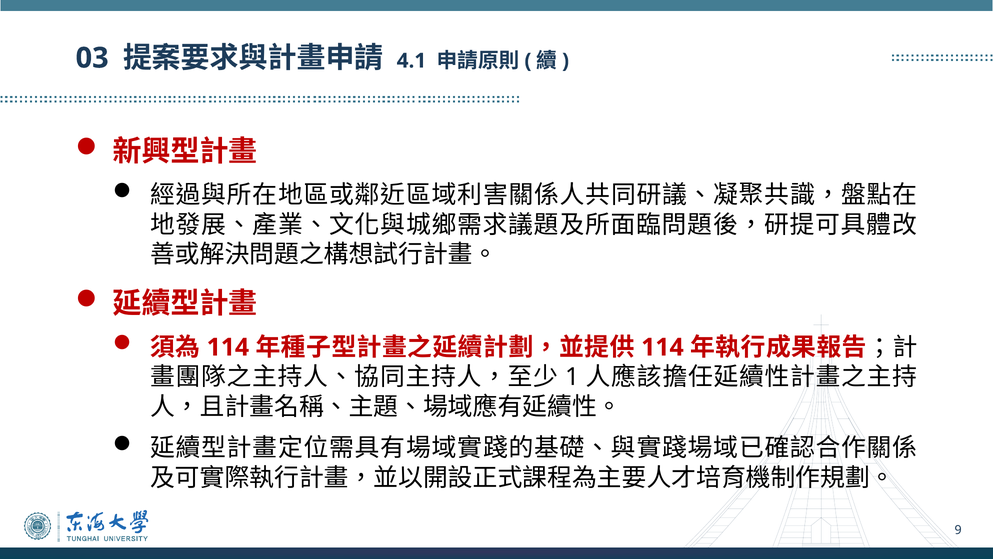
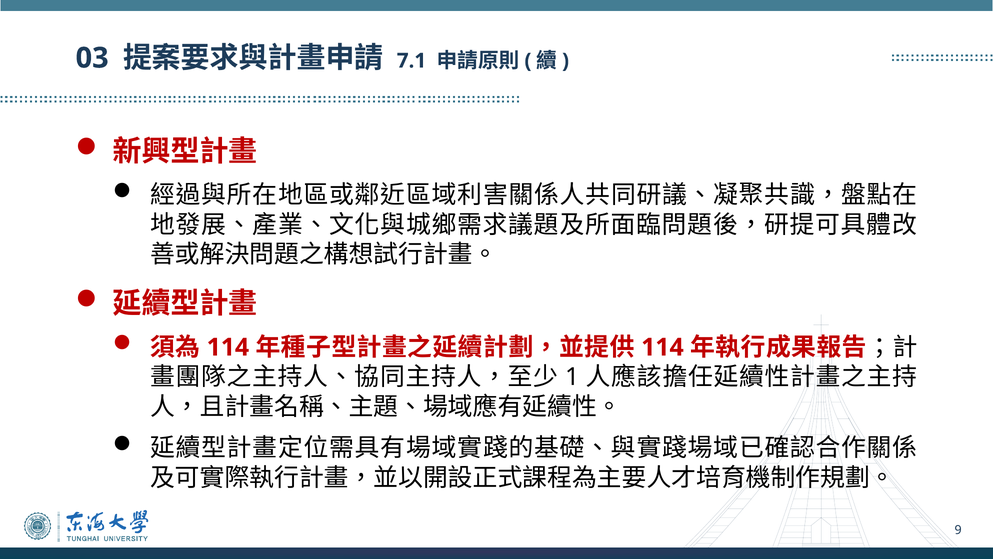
4.1: 4.1 -> 7.1 (411, 61)
